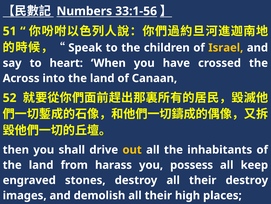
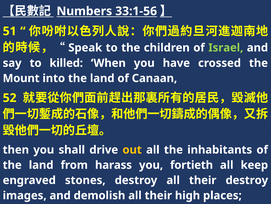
Israel colour: yellow -> light green (226, 48)
heart: heart -> killed (66, 63)
Across: Across -> Mount (21, 78)
possess: possess -> fortieth (192, 164)
